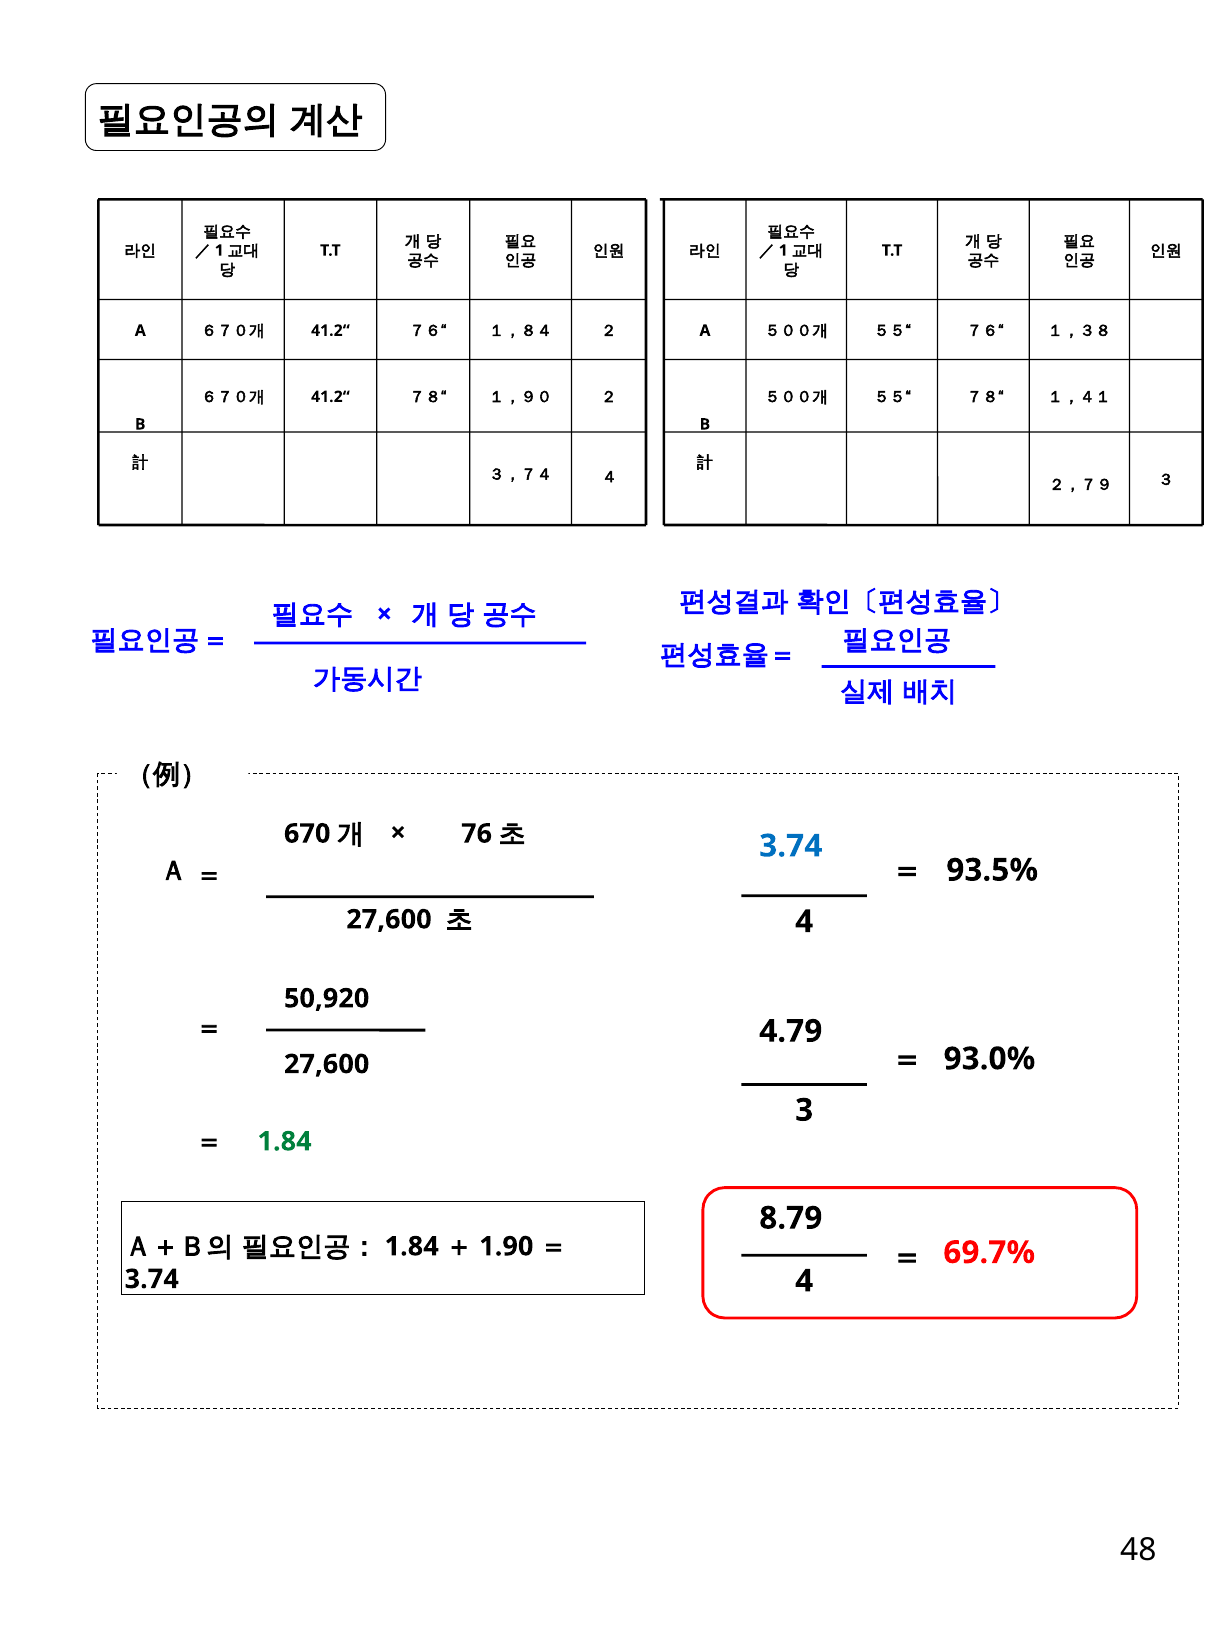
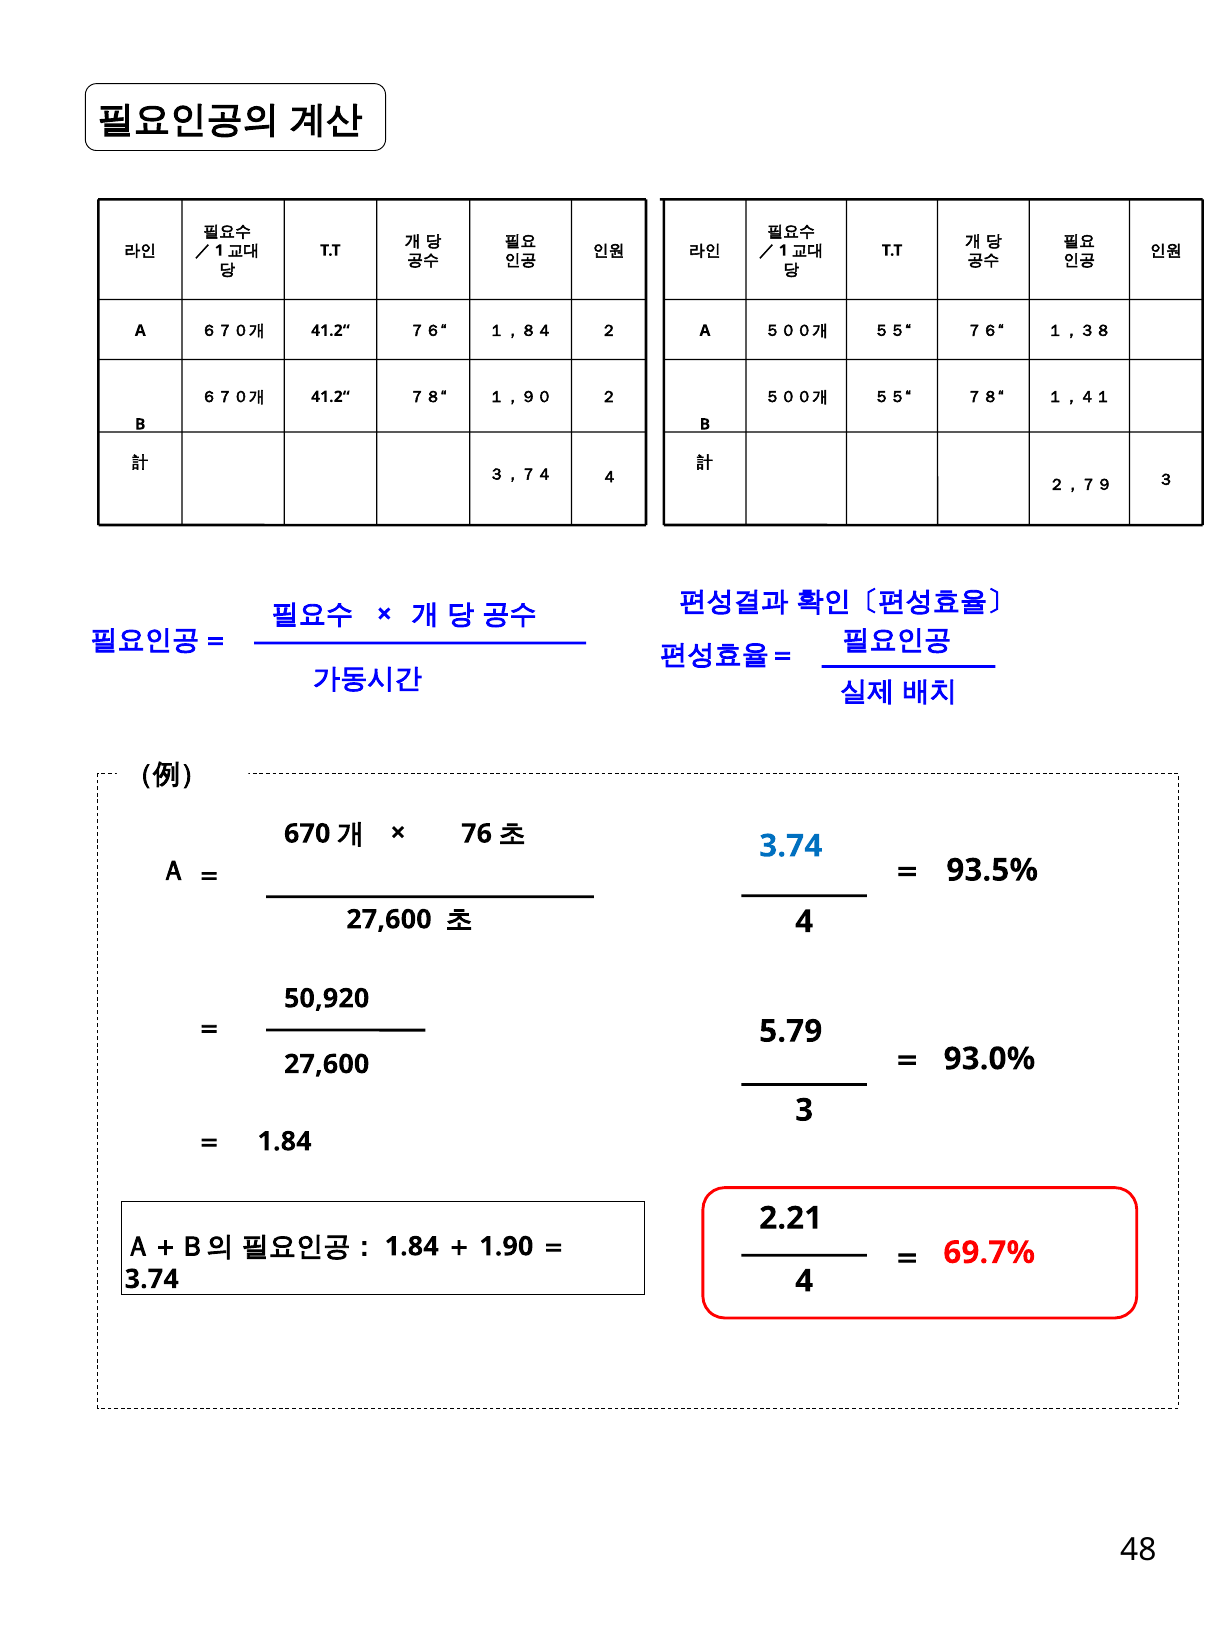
4.79: 4.79 -> 5.79 (791, 1031)
1.84 colour: green -> black (285, 1142)
8.79: 8.79 -> 2.21 (791, 1218)
